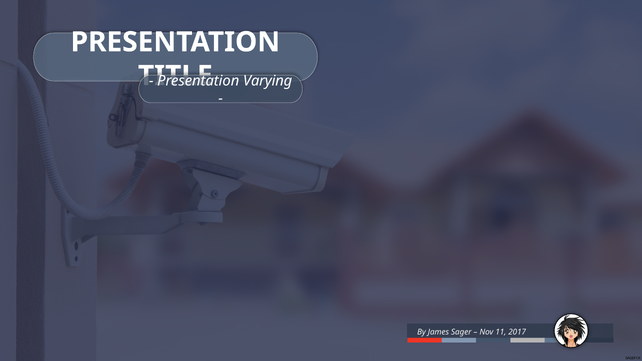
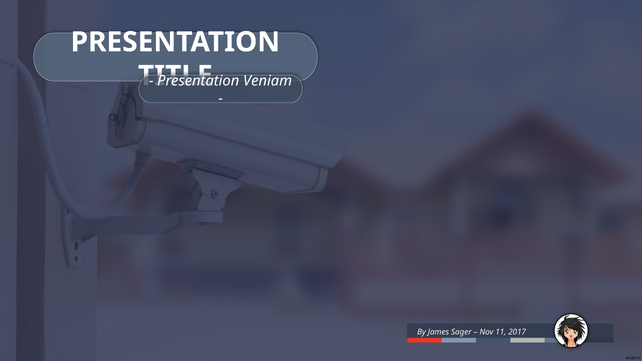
Varying: Varying -> Veniam (268, 81)
